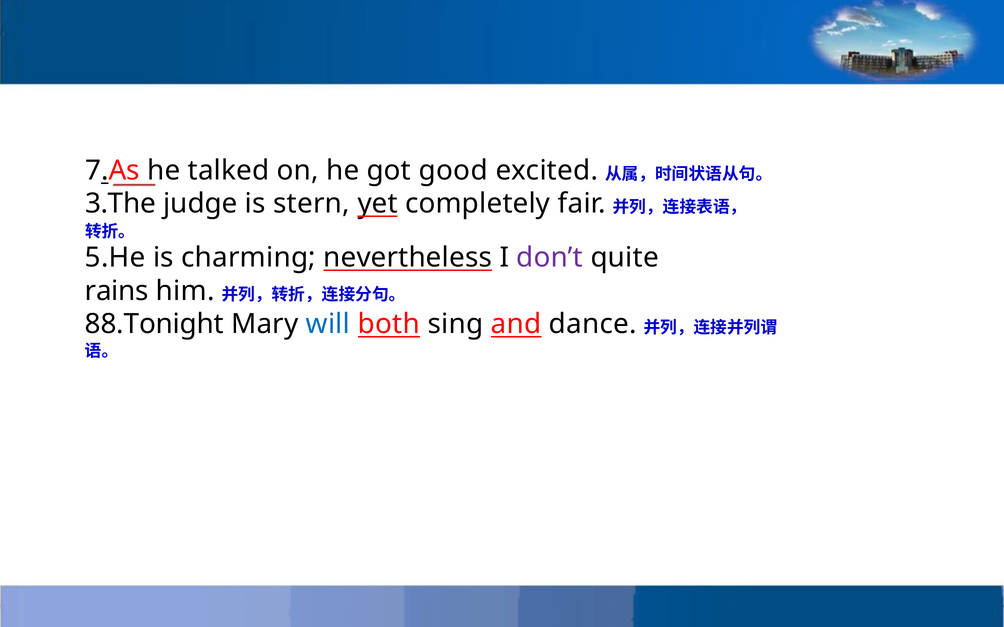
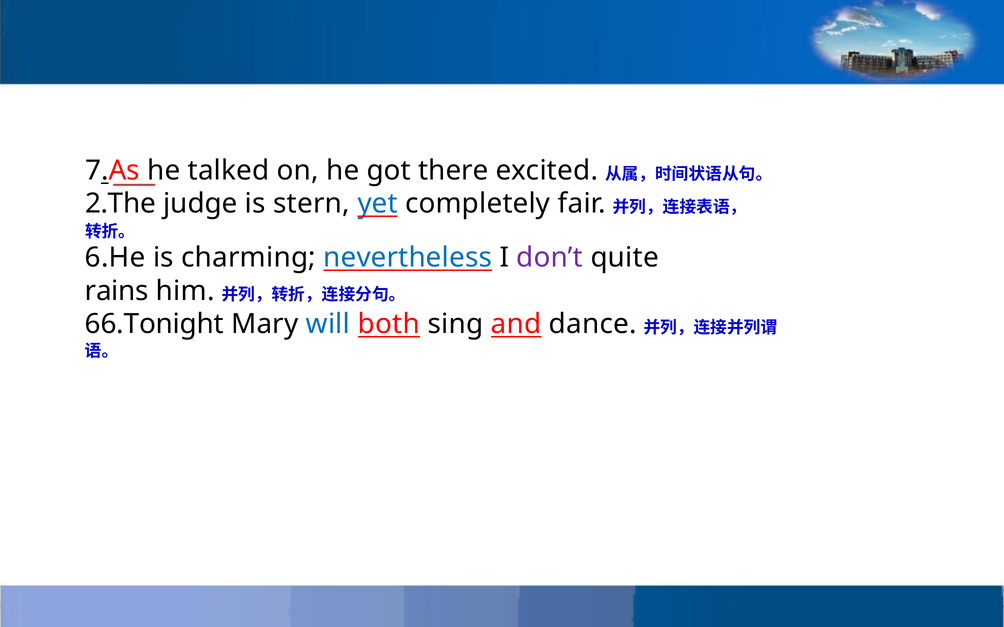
good: good -> there (453, 171)
3.The: 3.The -> 2.The (120, 204)
yet colour: black -> blue (378, 204)
5.He: 5.He -> 6.He (115, 258)
nevertheless colour: black -> blue (408, 258)
88.Tonight: 88.Tonight -> 66.Tonight (154, 324)
